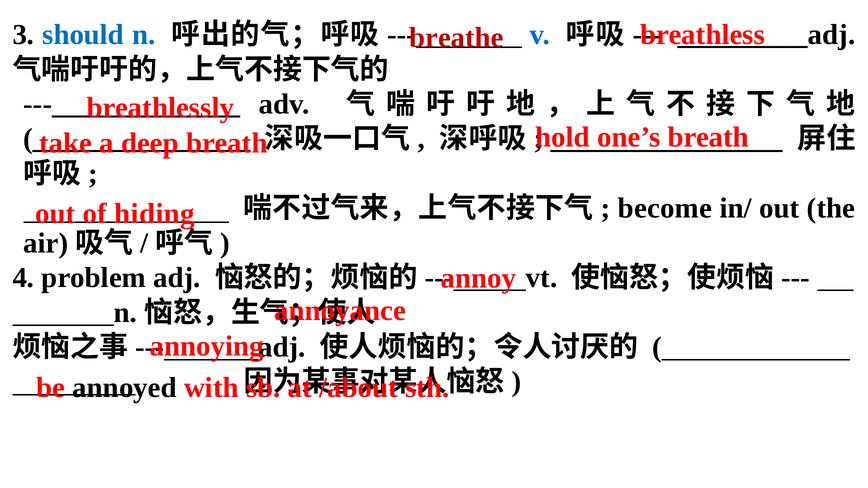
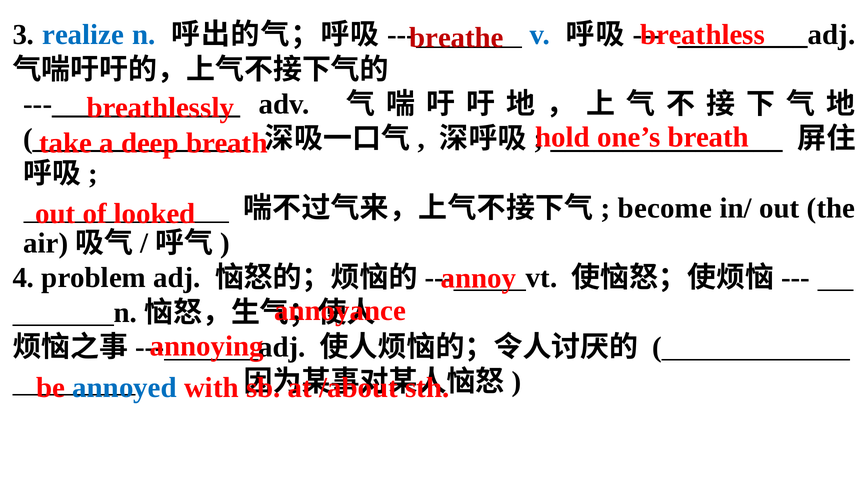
should: should -> realize (83, 35)
hiding: hiding -> looked (155, 214)
annoyed colour: black -> blue (125, 388)
